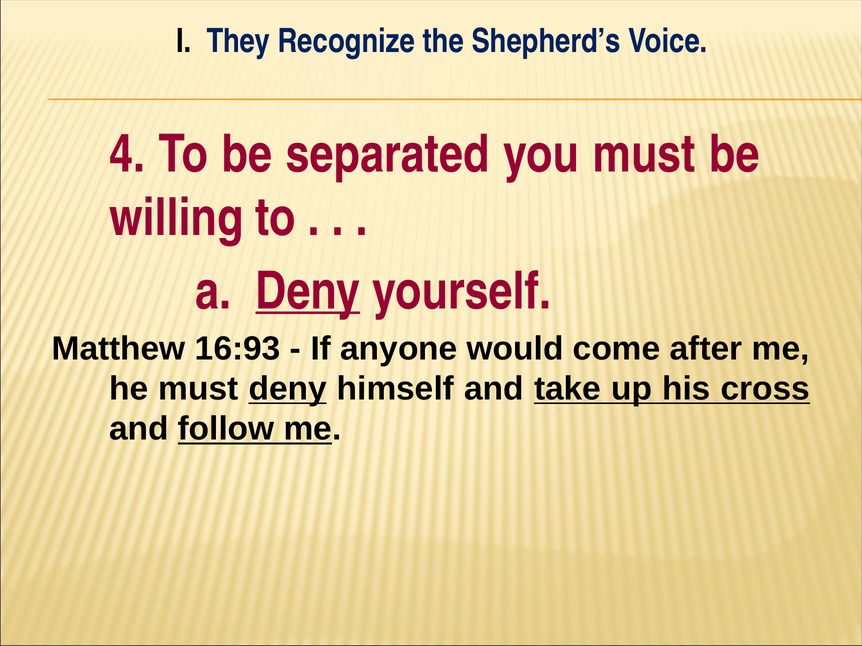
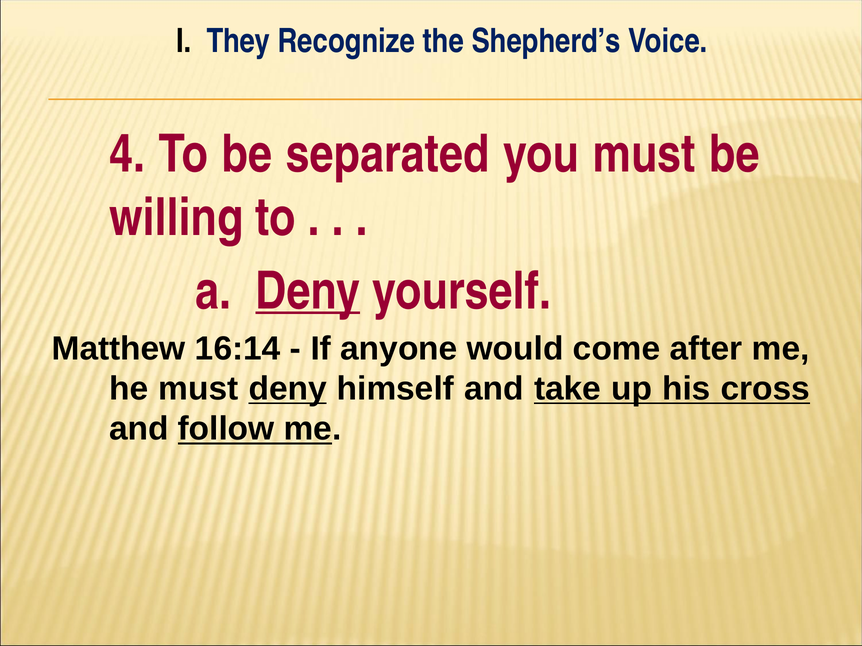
16:93: 16:93 -> 16:14 (238, 349)
